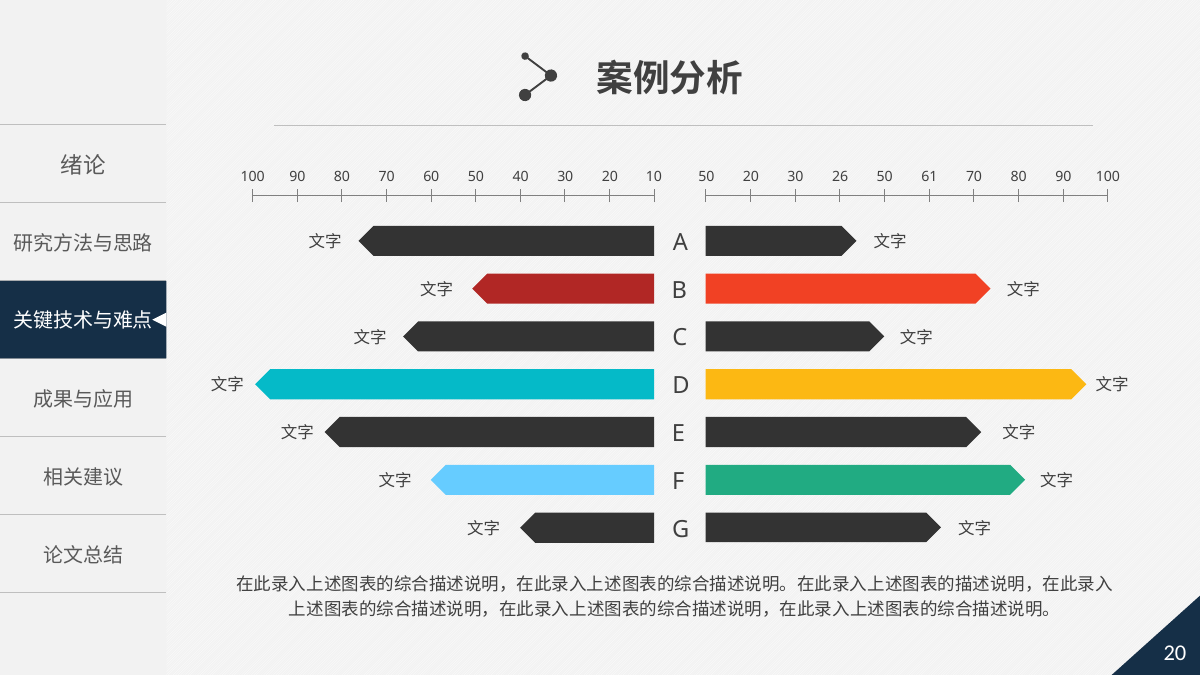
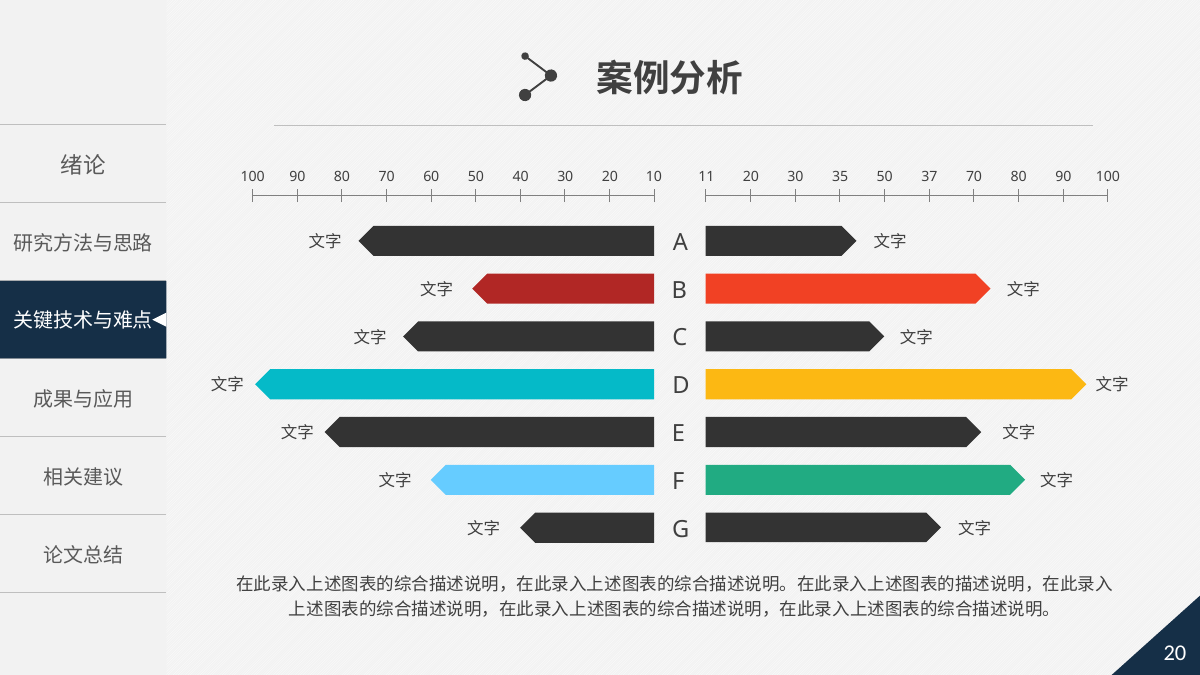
100 50: 50 -> 11 (706, 177)
26: 26 -> 35 (840, 177)
61: 61 -> 37 (929, 177)
